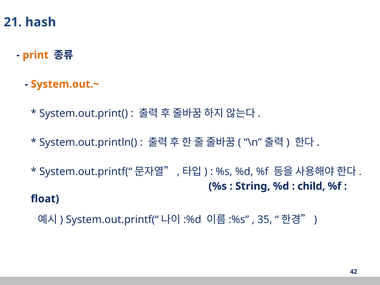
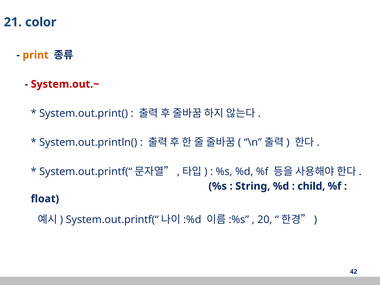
hash: hash -> color (41, 22)
System.out.~ colour: orange -> red (65, 84)
35: 35 -> 20 (265, 220)
